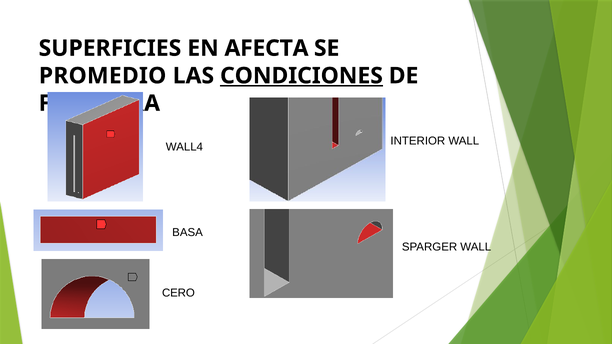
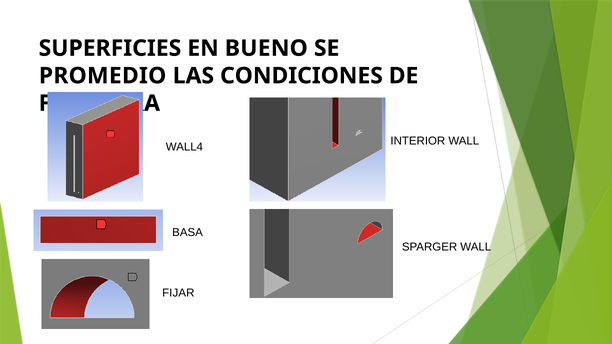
AFECTA: AFECTA -> BUENO (266, 48)
CONDICIONES underline: present -> none (301, 76)
CERO: CERO -> FIJAR (178, 293)
